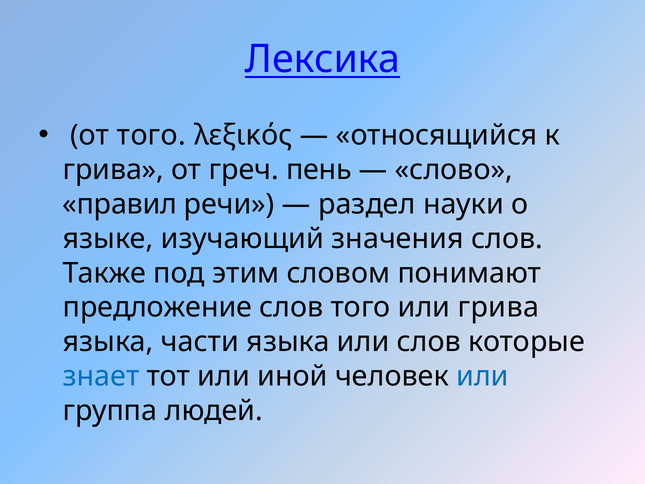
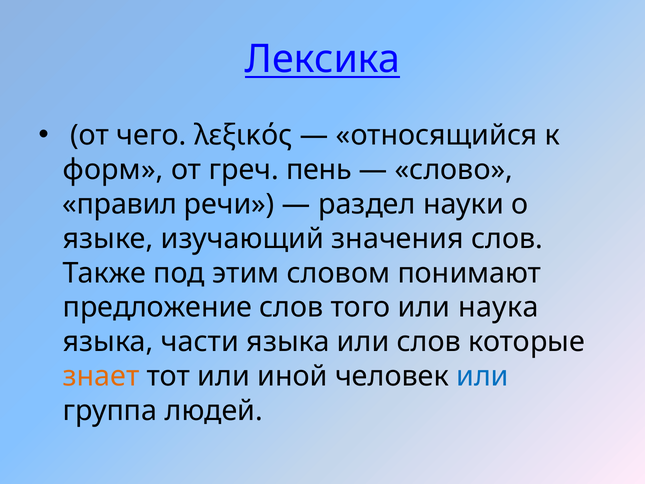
от того: того -> чего (152, 135)
грива: грива -> форм (113, 170)
или грива: грива -> наука (498, 307)
знает colour: blue -> orange (101, 376)
